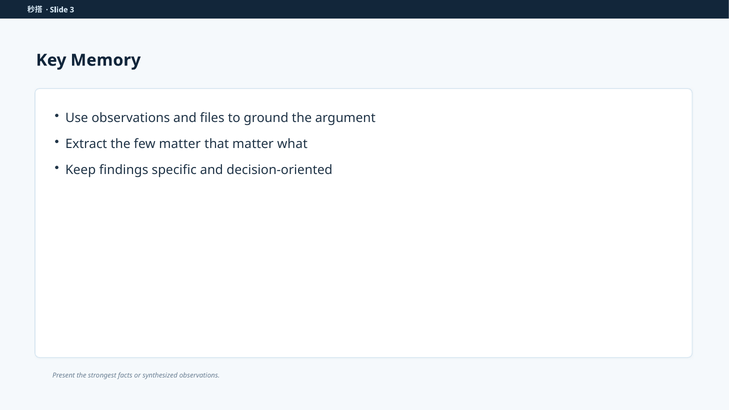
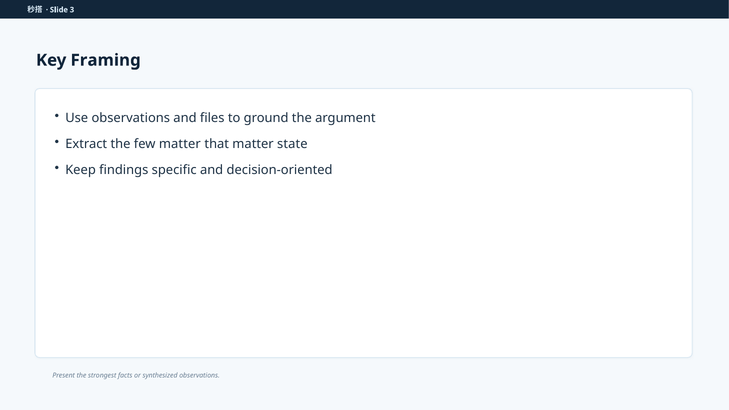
Memory: Memory -> Framing (106, 60)
what: what -> state (292, 144)
